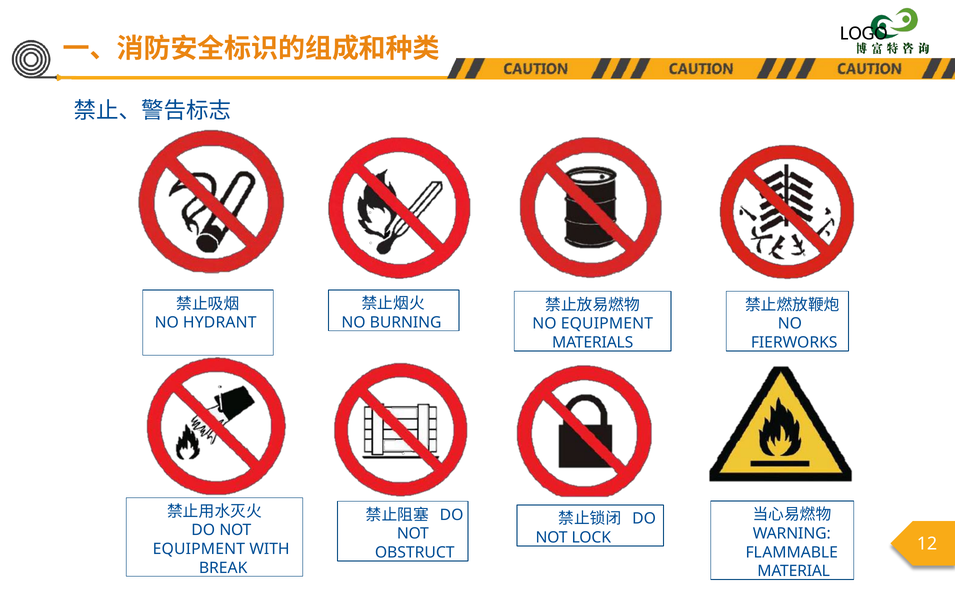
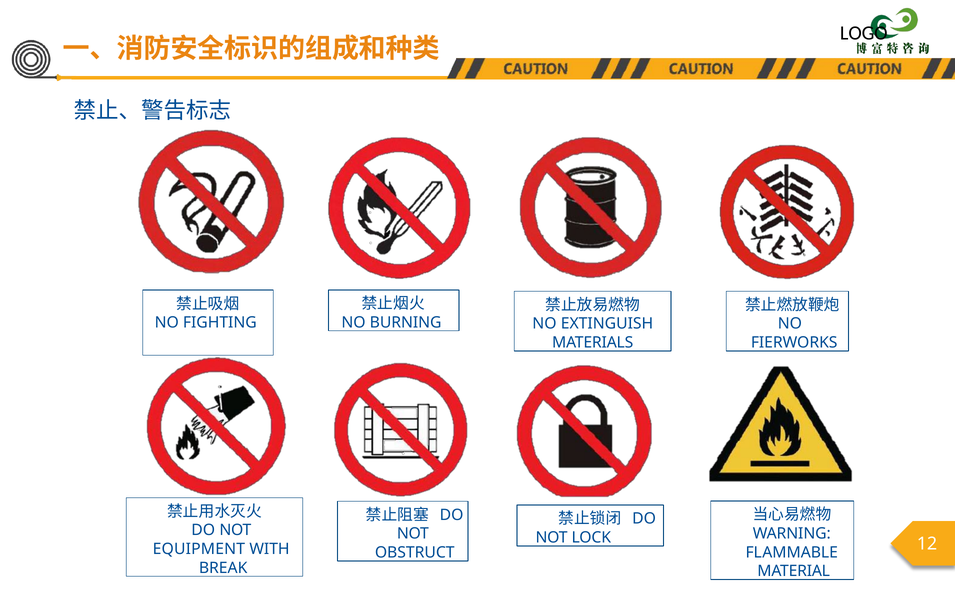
HYDRANT: HYDRANT -> FIGHTING (220, 323)
NO EQUIPMENT: EQUIPMENT -> EXTINGUISH (607, 324)
